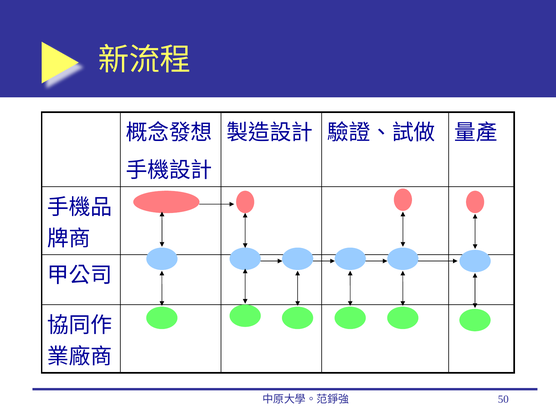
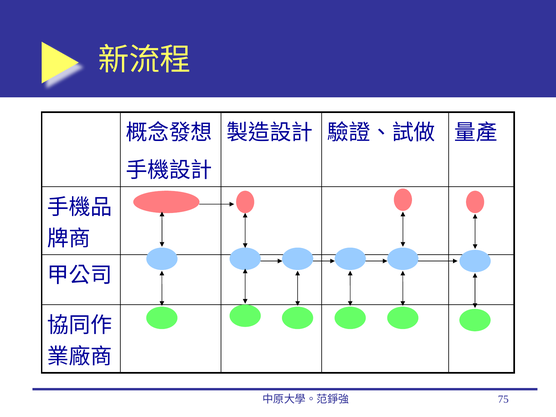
50: 50 -> 75 (503, 399)
